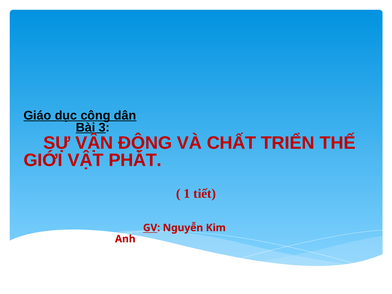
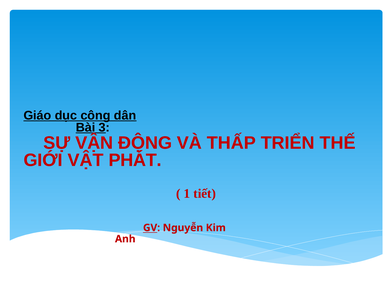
CHẤT: CHẤT -> THẤP (231, 143)
